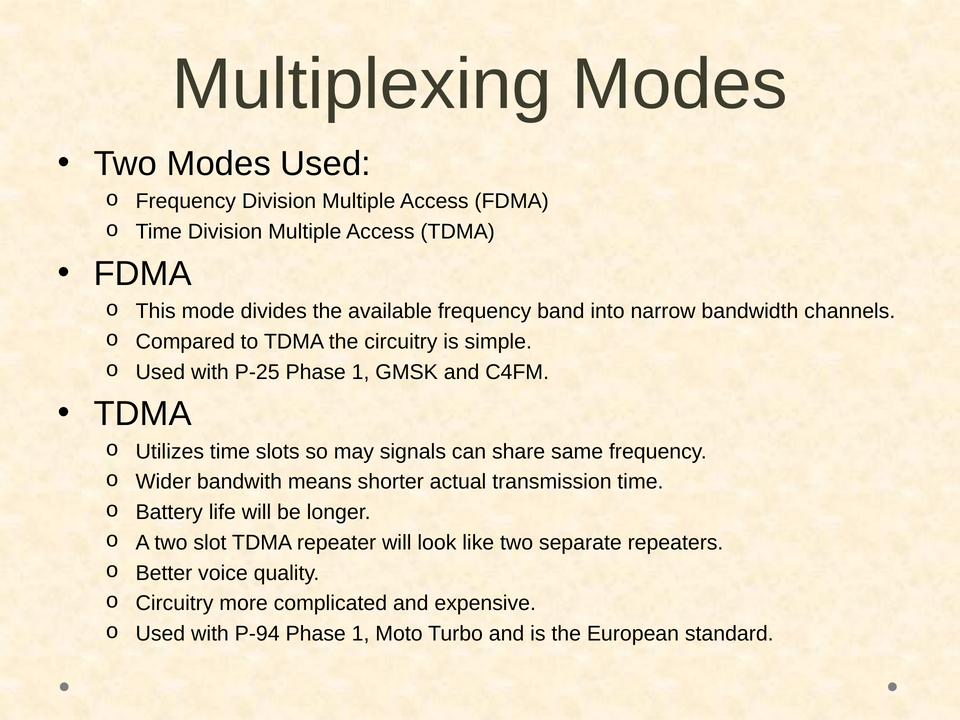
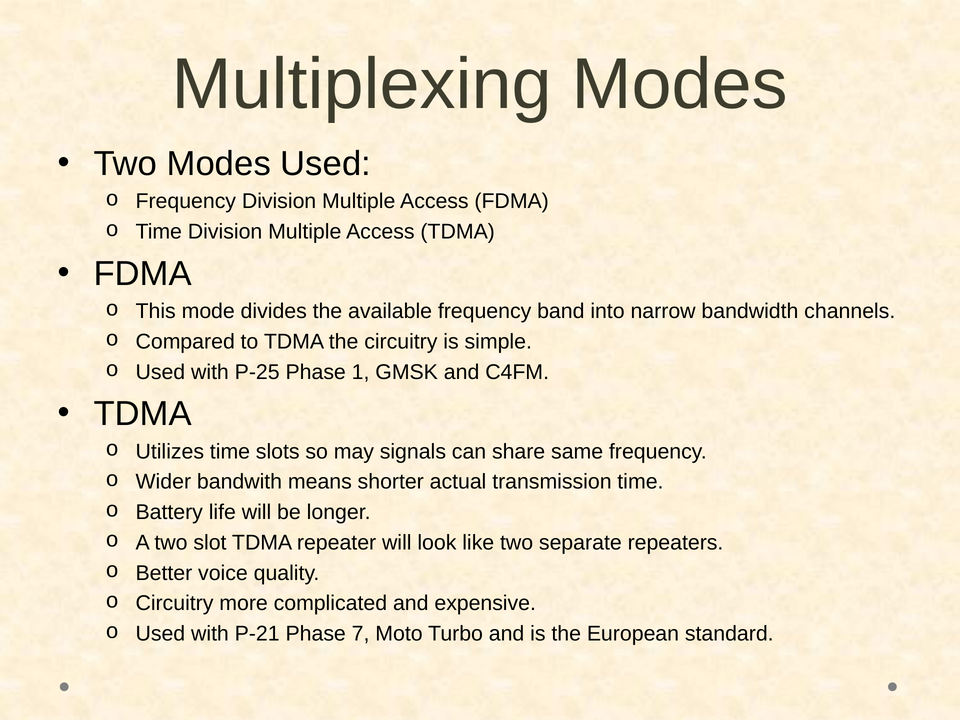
P-94: P-94 -> P-21 (257, 634)
1: 1 -> 7 (361, 634)
